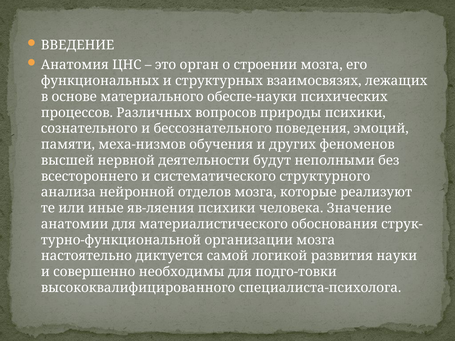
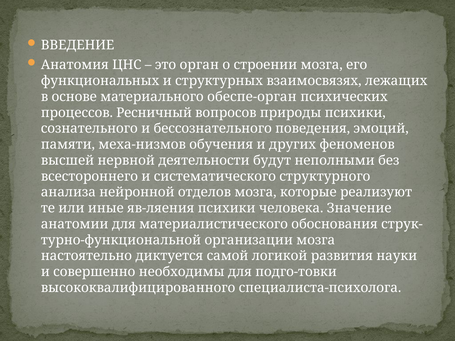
обеспе-науки: обеспе-науки -> обеспе-орган (252, 97)
Различных: Различных -> Ресничный (154, 113)
